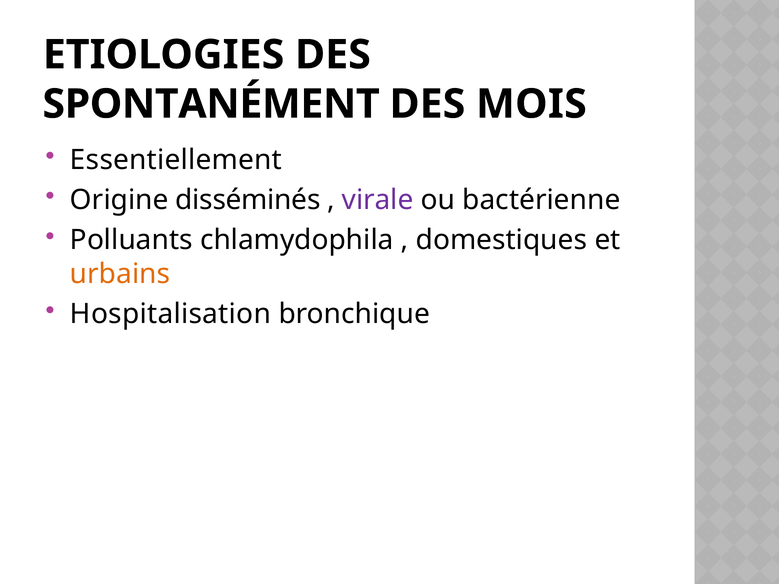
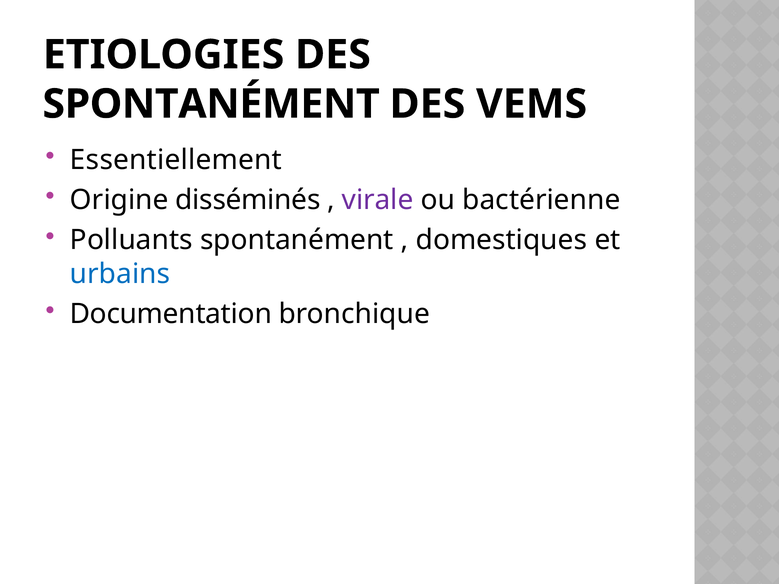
MOIS: MOIS -> VEMS (532, 104)
Polluants chlamydophila: chlamydophila -> spontanément (297, 240)
urbains colour: orange -> blue (120, 274)
Hospitalisation: Hospitalisation -> Documentation (171, 314)
